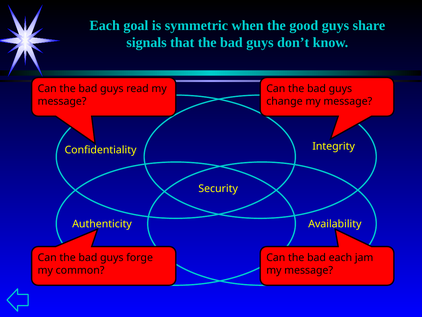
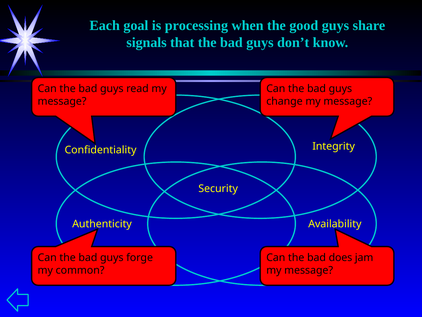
symmetric: symmetric -> processing (196, 26)
bad each: each -> does (340, 257)
